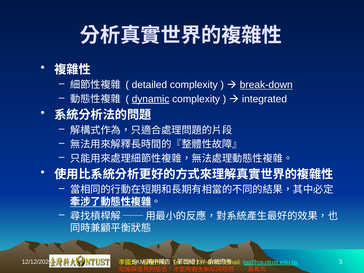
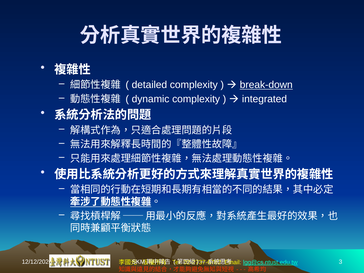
dynamic underline: present -> none (151, 99)
